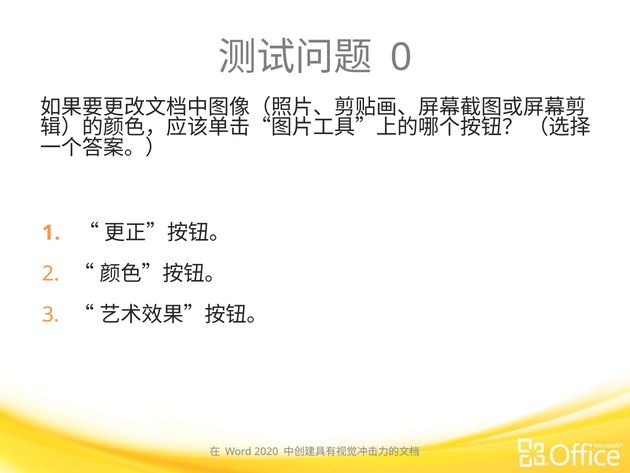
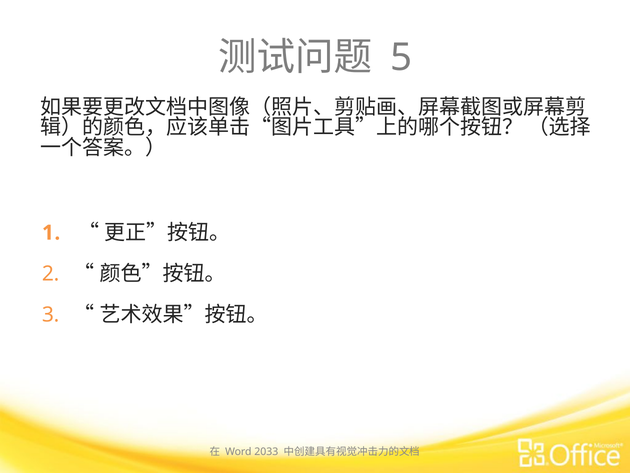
0: 0 -> 5 (401, 58)
2020: 2020 -> 2033 (266, 451)
